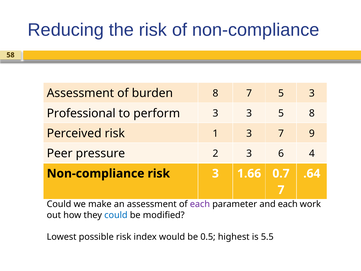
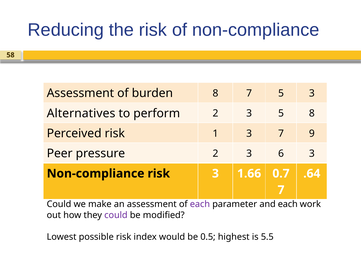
Professional: Professional -> Alternatives (81, 113)
perform 3: 3 -> 2 (215, 113)
6 4: 4 -> 3 (312, 153)
could colour: blue -> purple (116, 215)
